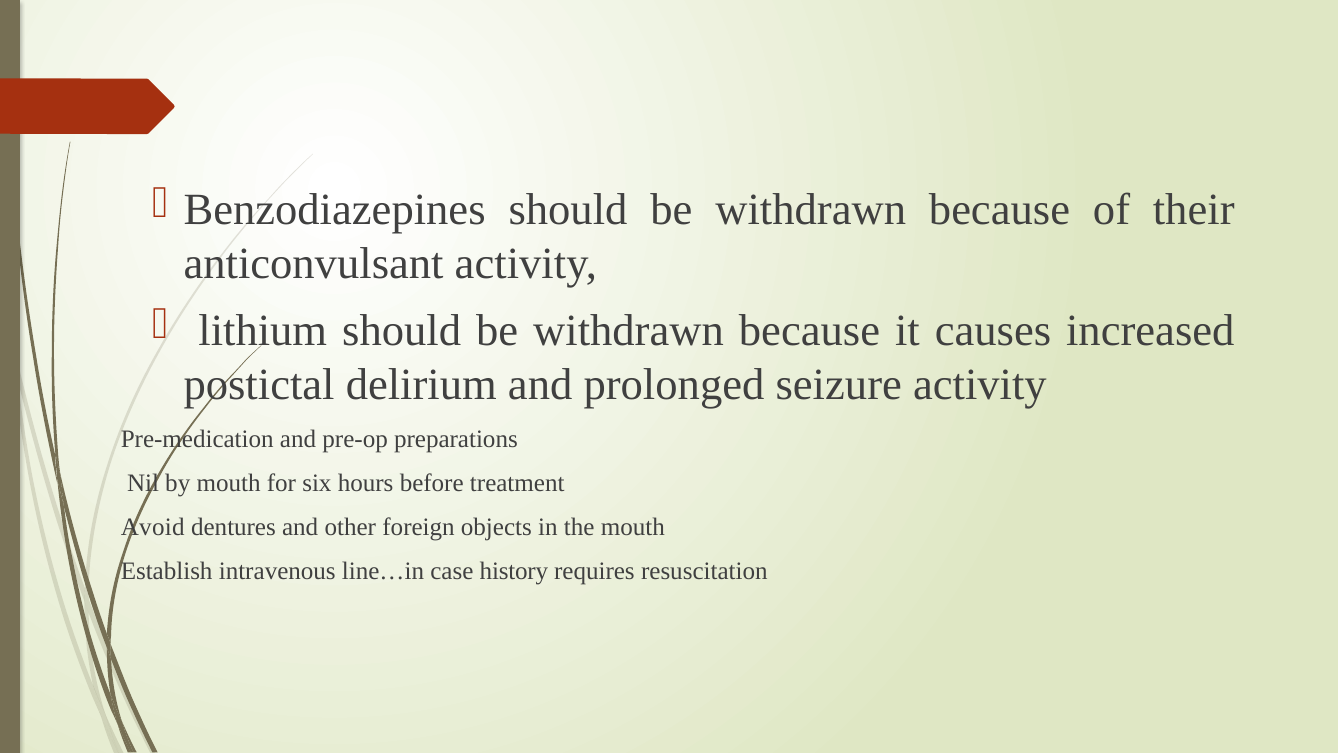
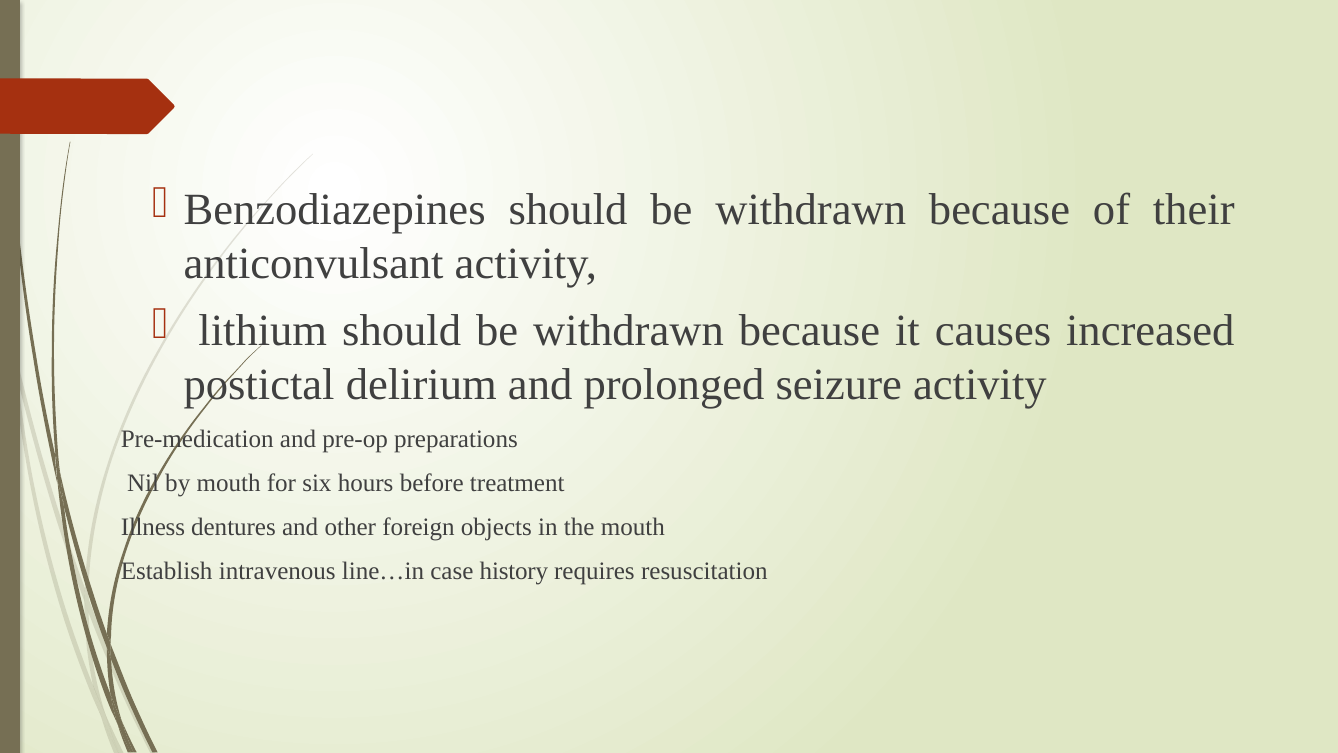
Avoid: Avoid -> Illness (153, 527)
